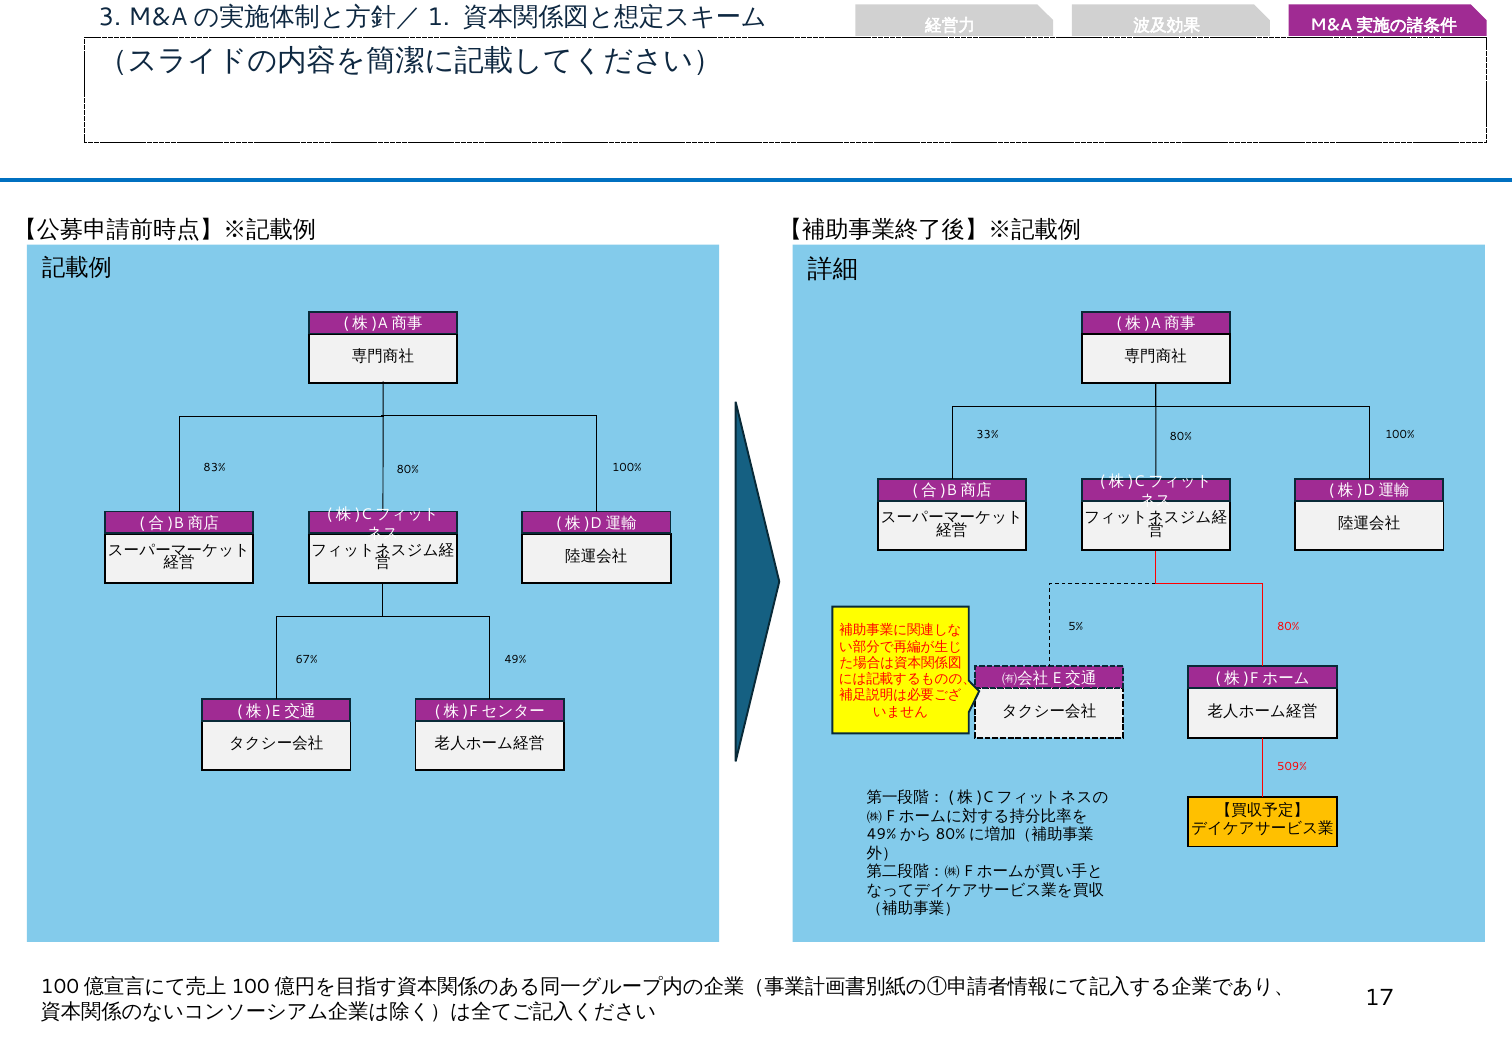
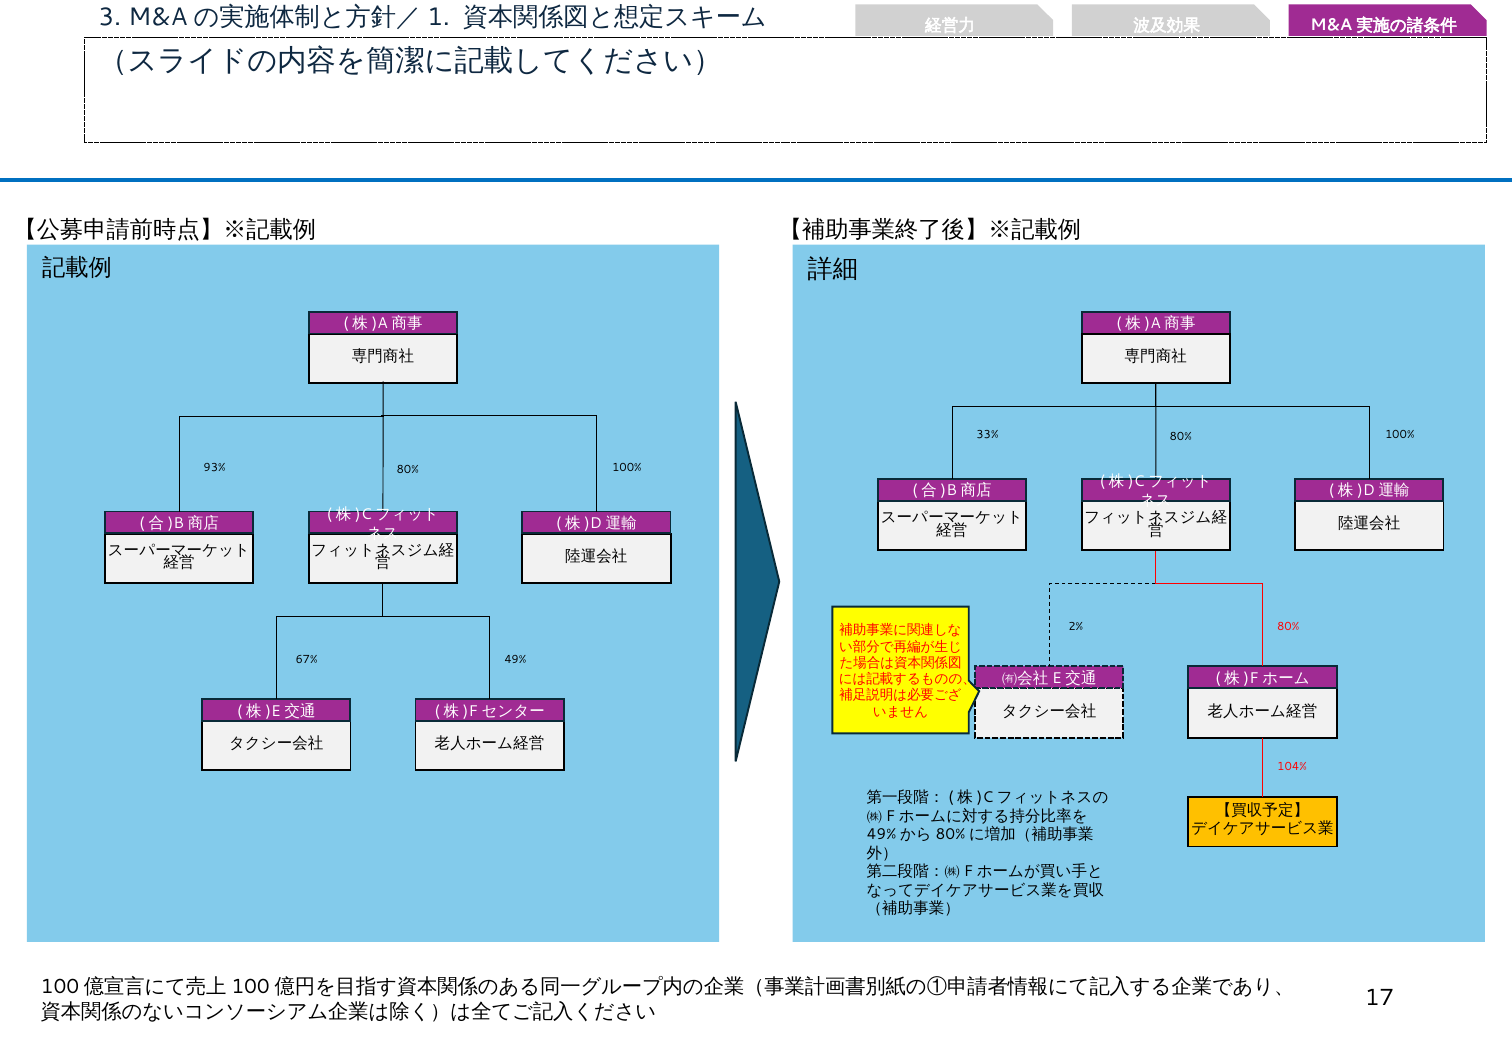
83%: 83% -> 93% (215, 467)
5%: 5% -> 2% (1076, 627)
509%: 509% -> 104% (1292, 766)
